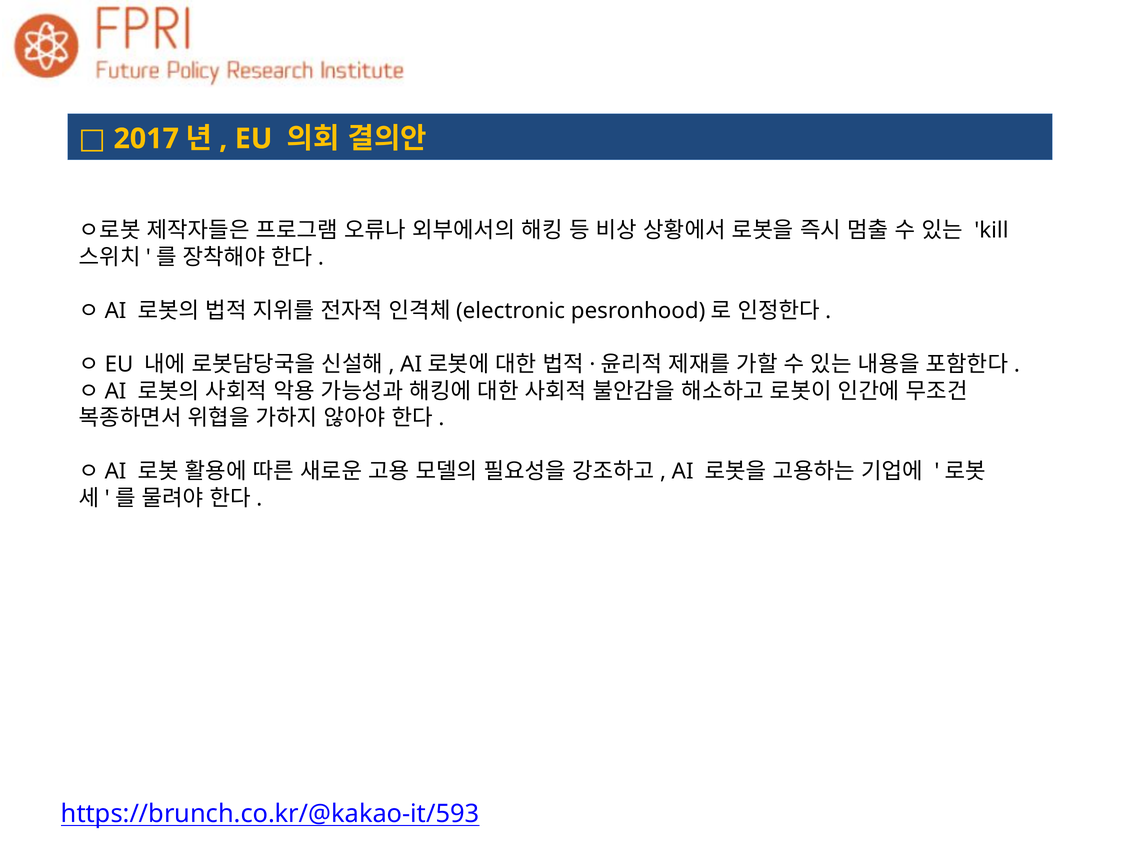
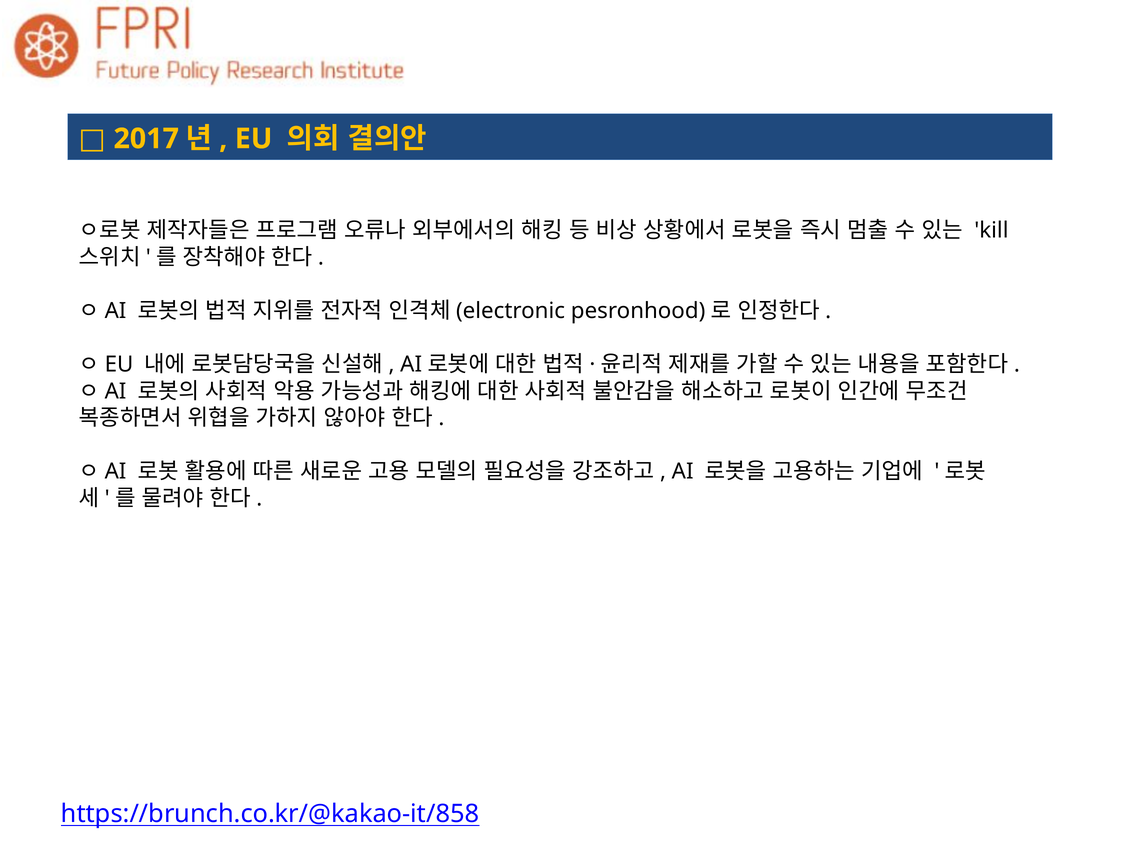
https://brunch.co.kr/@kakao-it/593: https://brunch.co.kr/@kakao-it/593 -> https://brunch.co.kr/@kakao-it/858 (270, 814)
